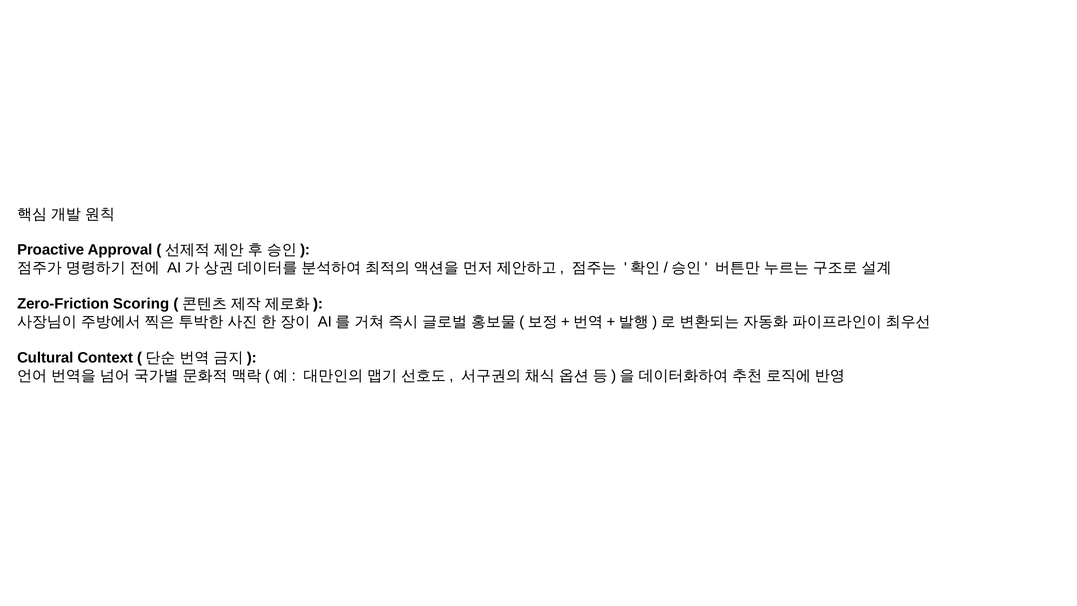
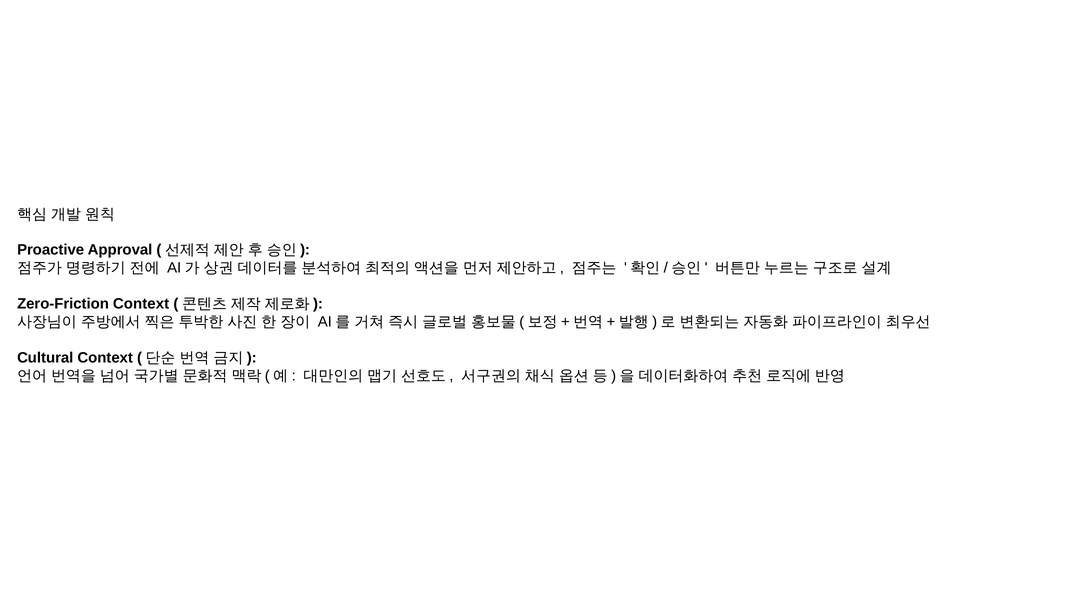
Zero-Friction Scoring: Scoring -> Context (141, 304)
